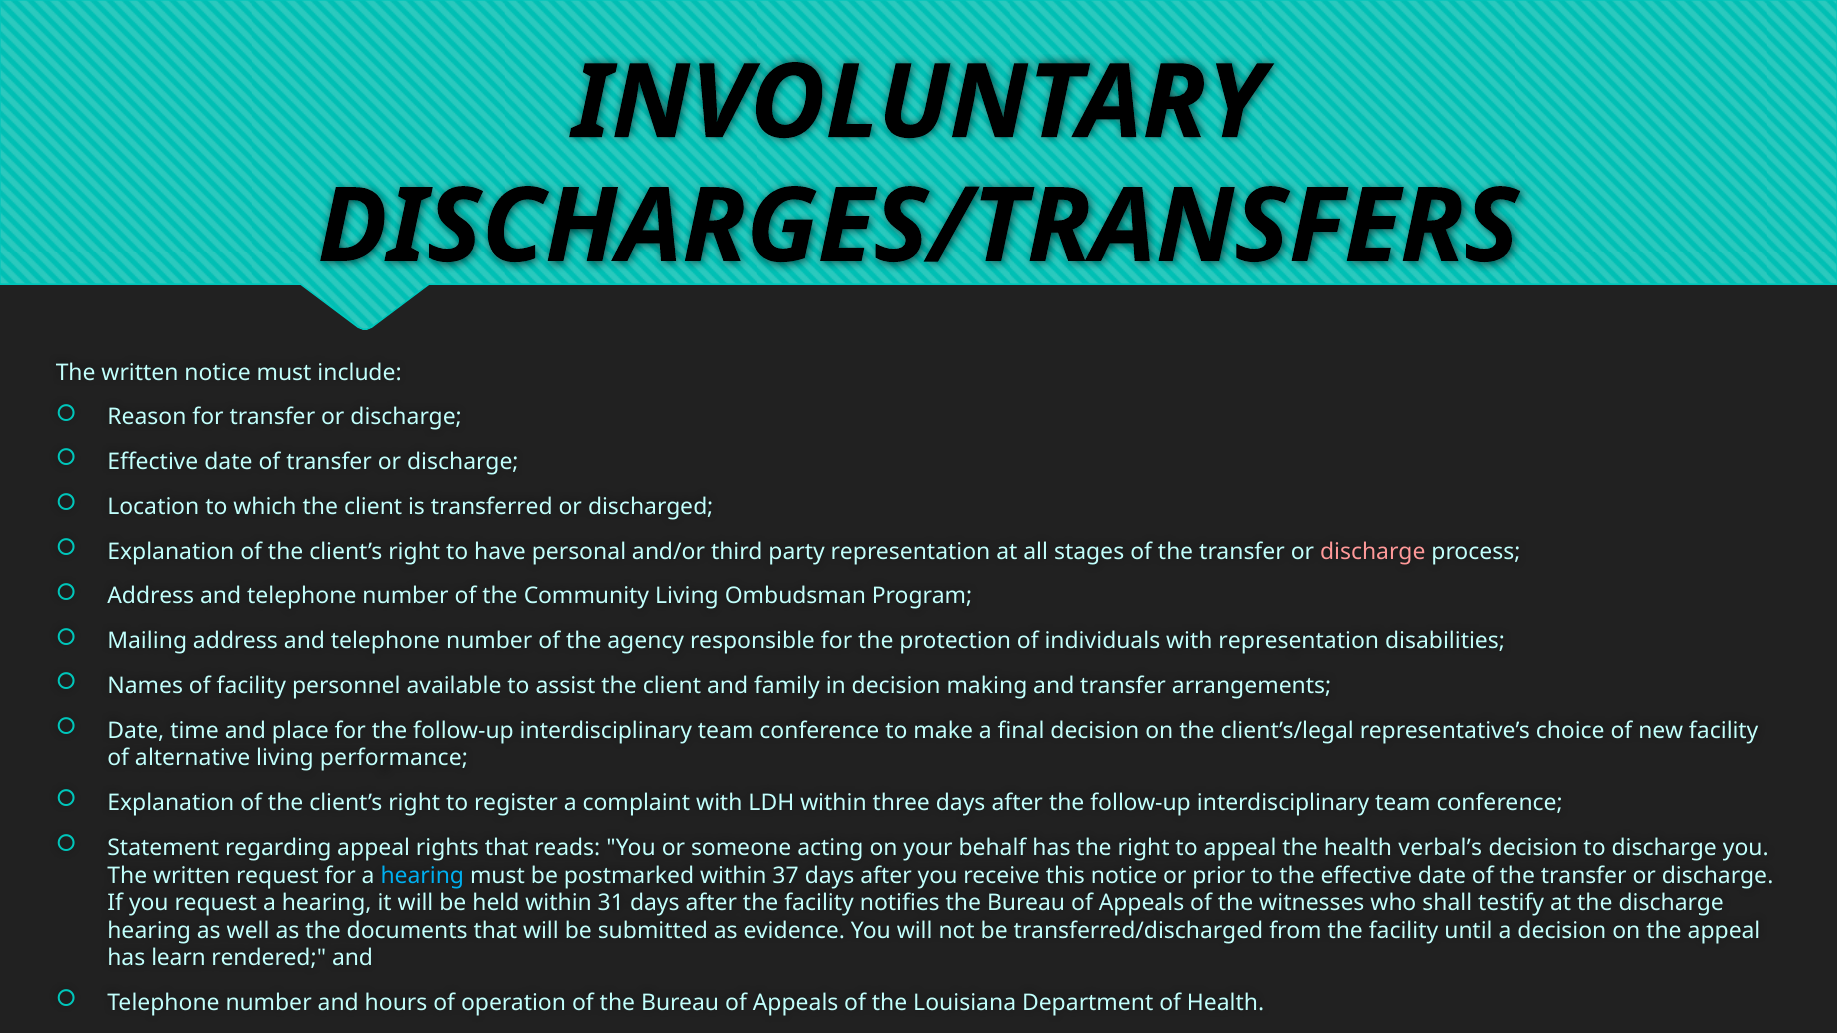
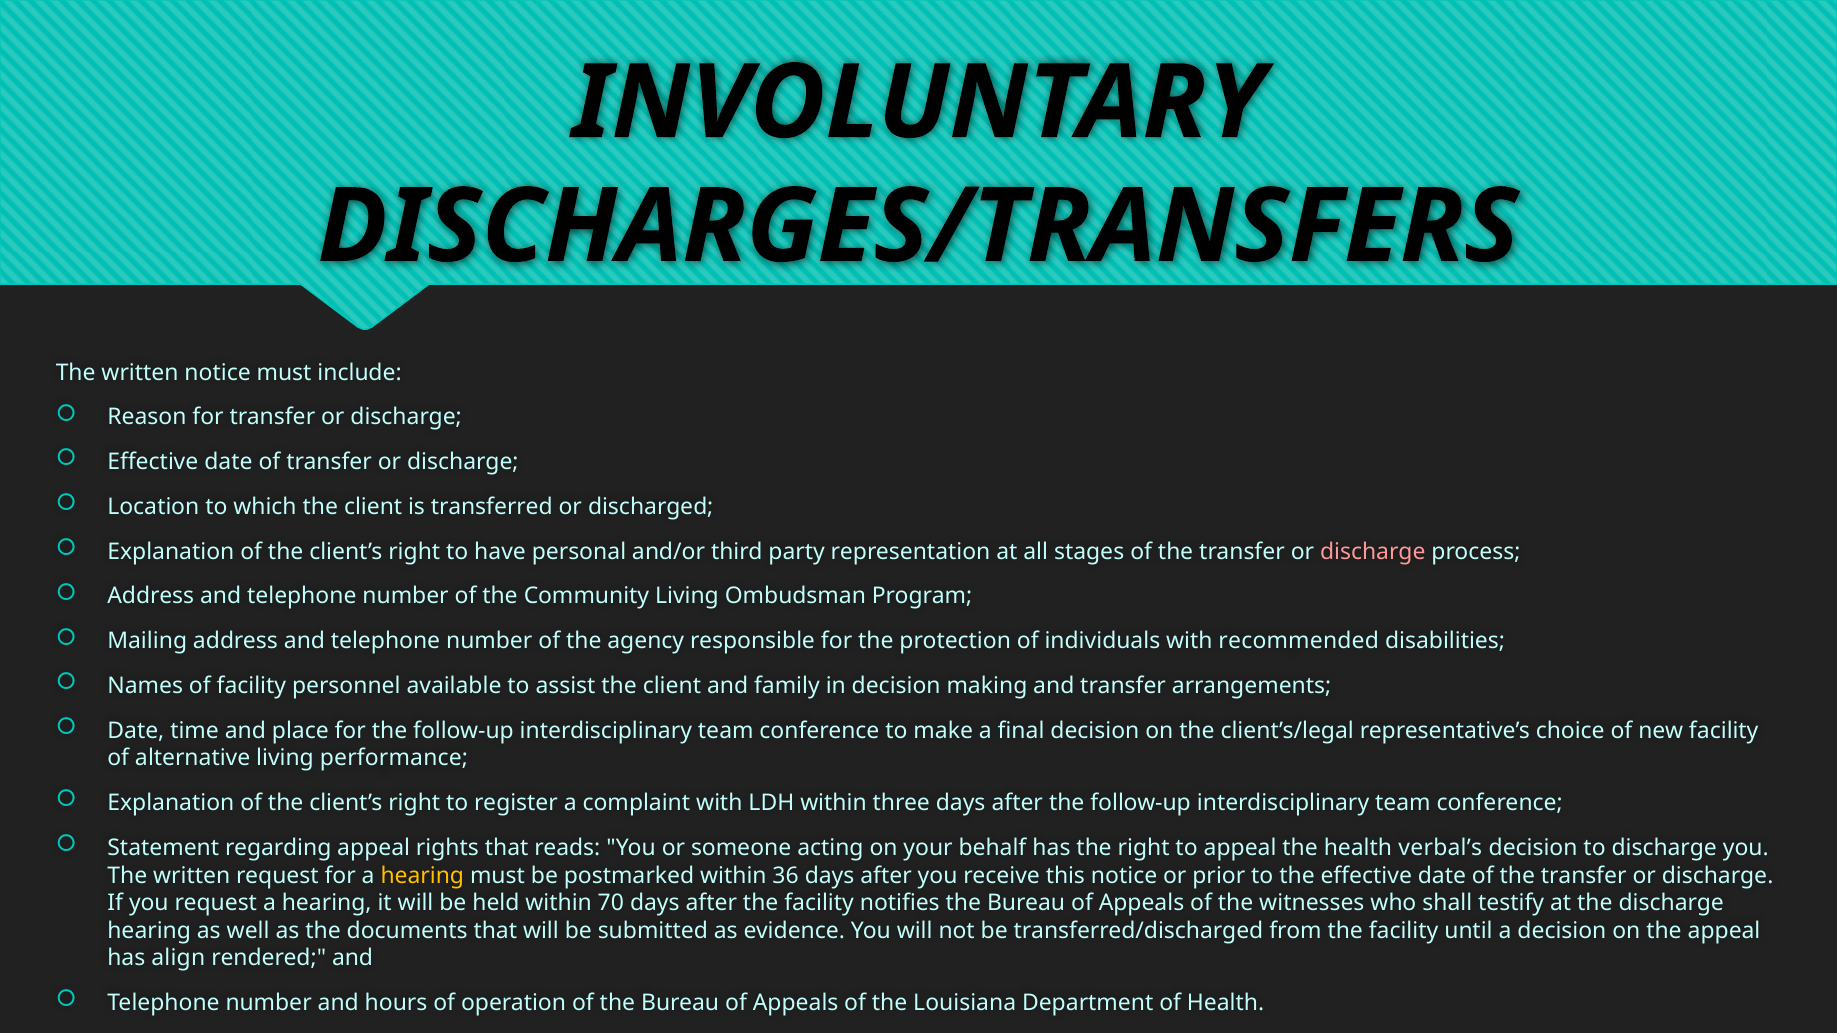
with representation: representation -> recommended (1299, 641)
hearing colour: light blue -> yellow (422, 876)
37: 37 -> 36 (786, 876)
31: 31 -> 70 (611, 903)
learn: learn -> align (178, 958)
